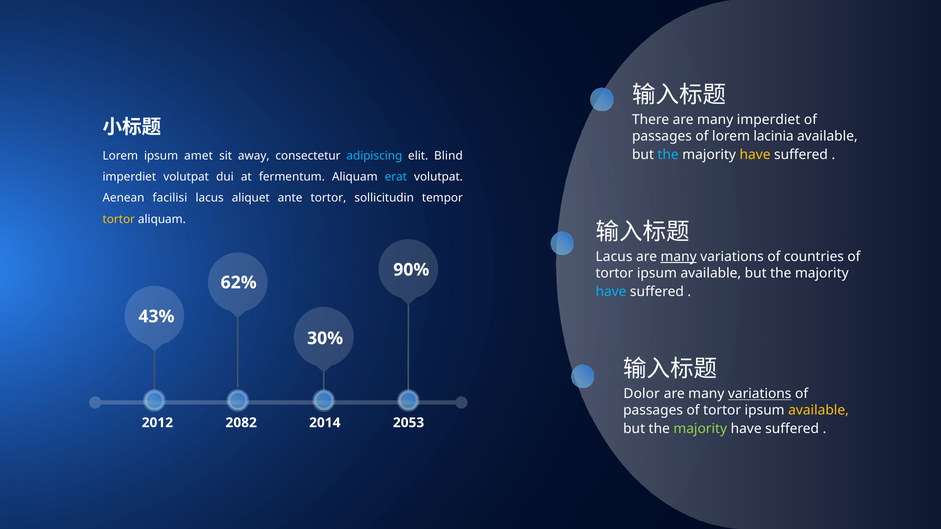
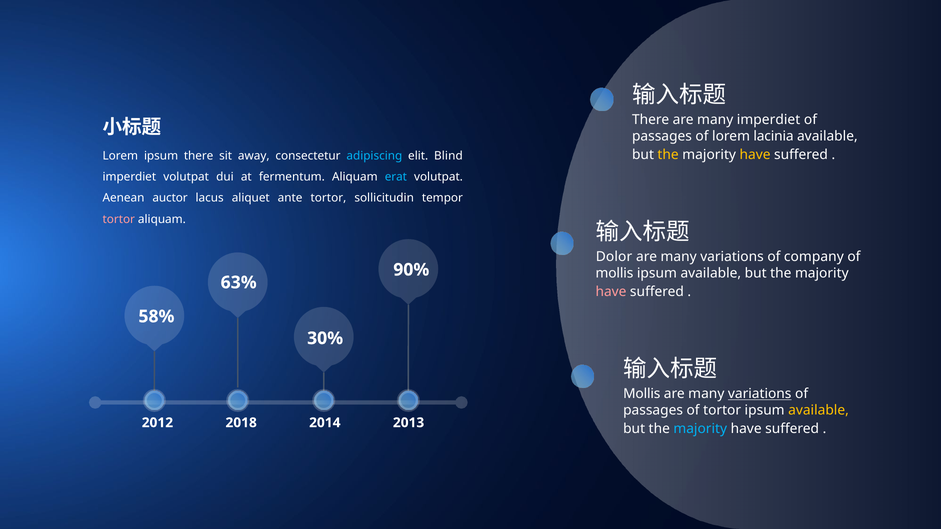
the colour: light blue -> yellow (668, 155)
ipsum amet: amet -> there (199, 156)
facilisi: facilisi -> auctor (170, 198)
tortor colour: yellow -> pink (119, 219)
Lacus: Lacus -> Dolor (614, 257)
many underline: present -> none (679, 257)
countries: countries -> company (814, 257)
tortor: tortor -> mollis (614, 273)
62%: 62% -> 63% (239, 283)
have colour: light blue -> pink (611, 292)
43%: 43% -> 58% (156, 317)
Dolor: Dolor -> Mollis (642, 394)
2082: 2082 -> 2018 (241, 423)
2053: 2053 -> 2013 (409, 423)
majority colour: light green -> light blue (700, 429)
